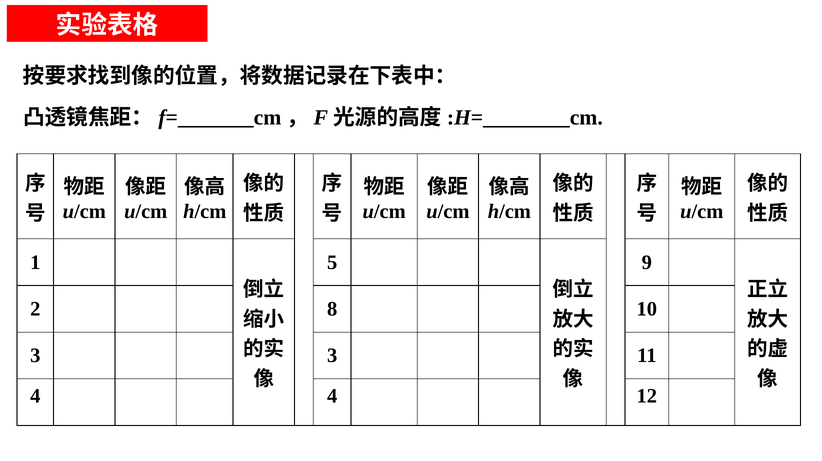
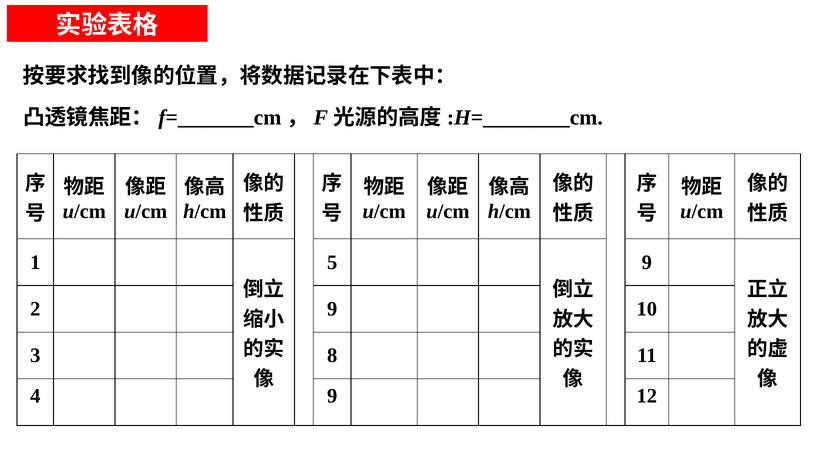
2 8: 8 -> 9 (332, 309)
3 3: 3 -> 8 (332, 355)
4 4: 4 -> 9 (332, 396)
